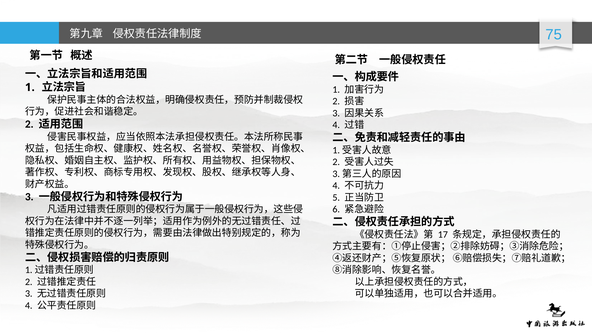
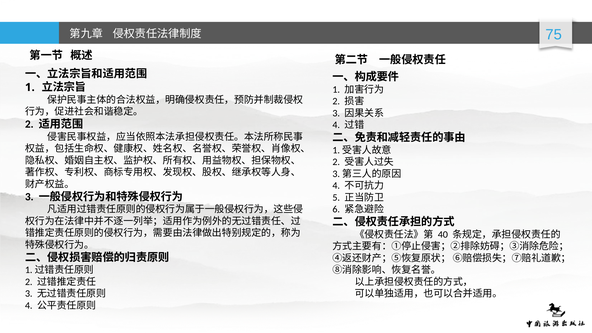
17: 17 -> 40 (443, 234)
